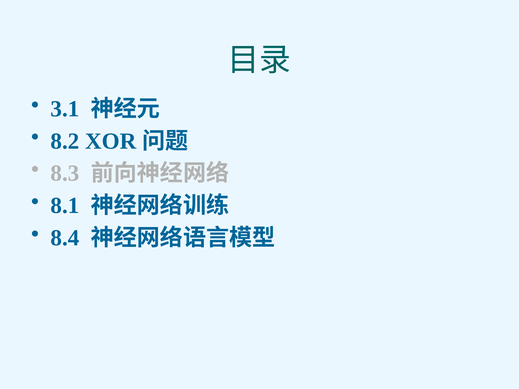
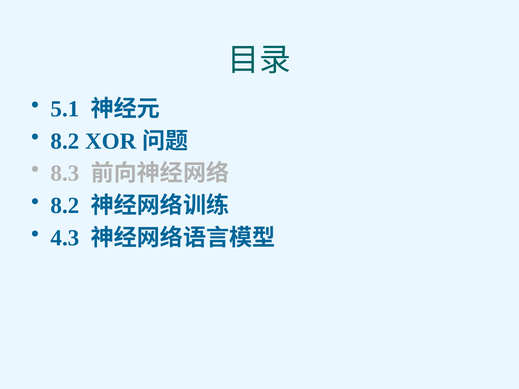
3.1: 3.1 -> 5.1 (65, 109)
8.1: 8.1 -> 8.2 (65, 206)
8.4: 8.4 -> 4.3 (65, 238)
